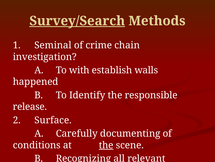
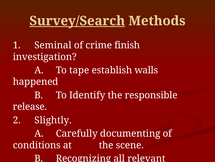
chain: chain -> finish (127, 45)
with: with -> tape (79, 70)
Surface: Surface -> Slightly (53, 120)
the underline: present -> none (106, 145)
